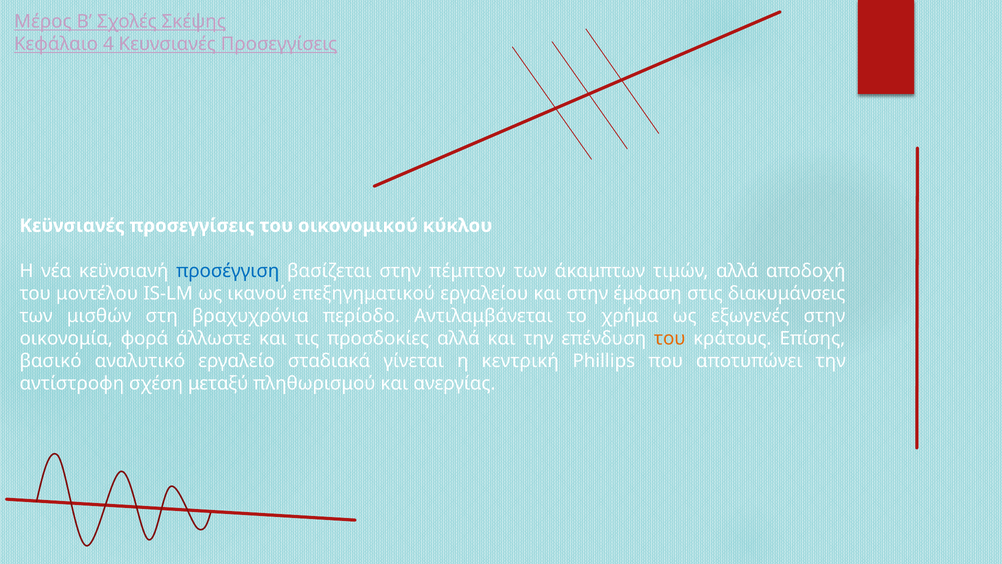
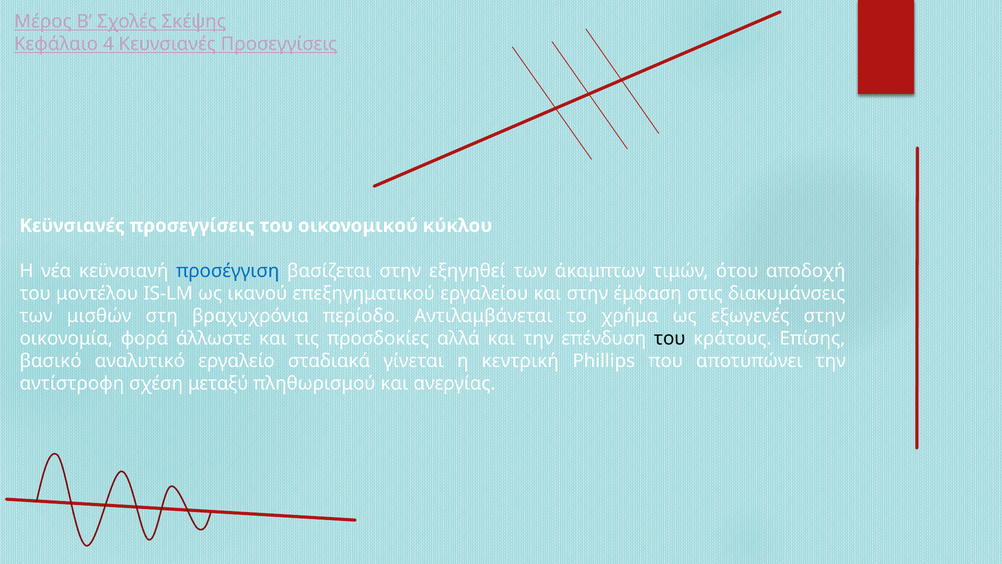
πέμπτον: πέμπτον -> εξηγηθεί (467, 271)
τιμών αλλά: αλλά -> ότου (737, 271)
του colour: orange -> black (670, 338)
